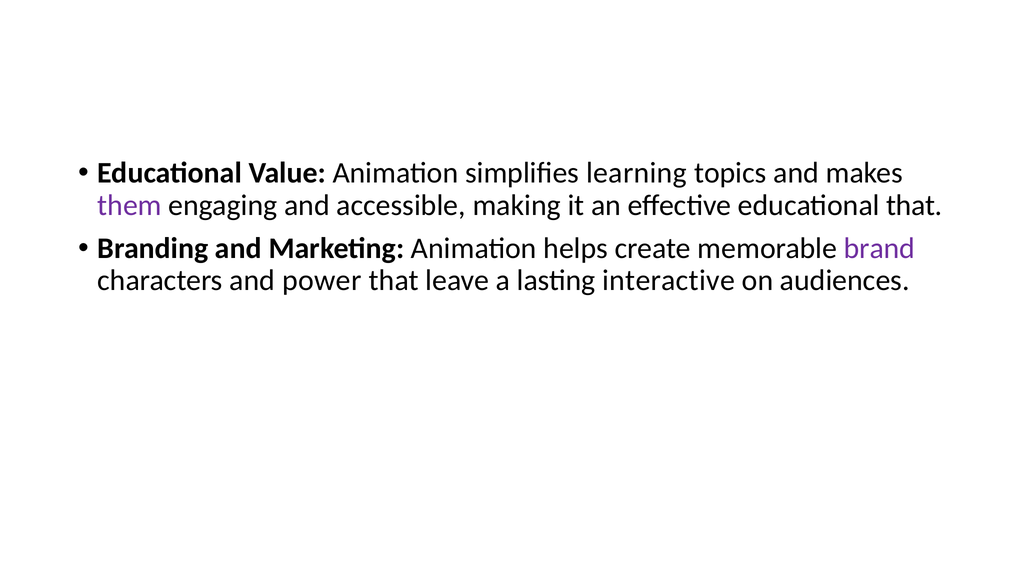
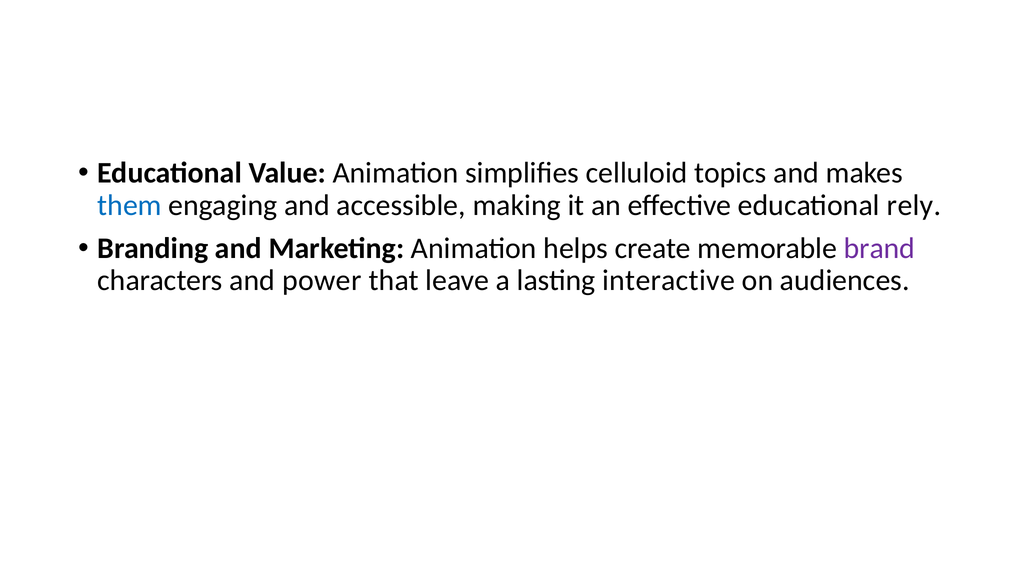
learning: learning -> celluloid (637, 173)
them colour: purple -> blue (130, 206)
educational that: that -> rely (914, 206)
